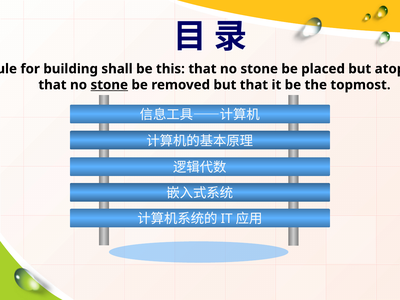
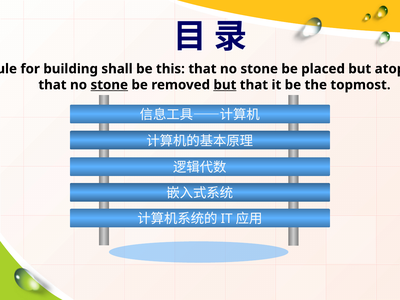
but underline: none -> present (225, 85)
